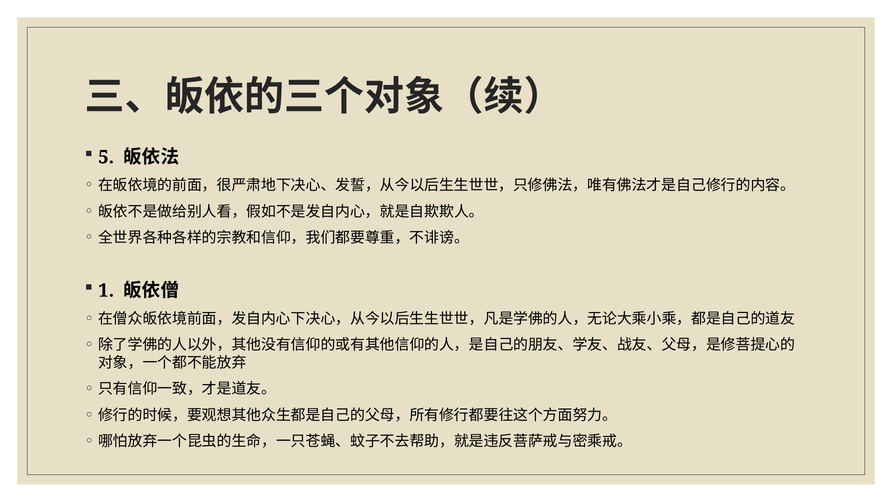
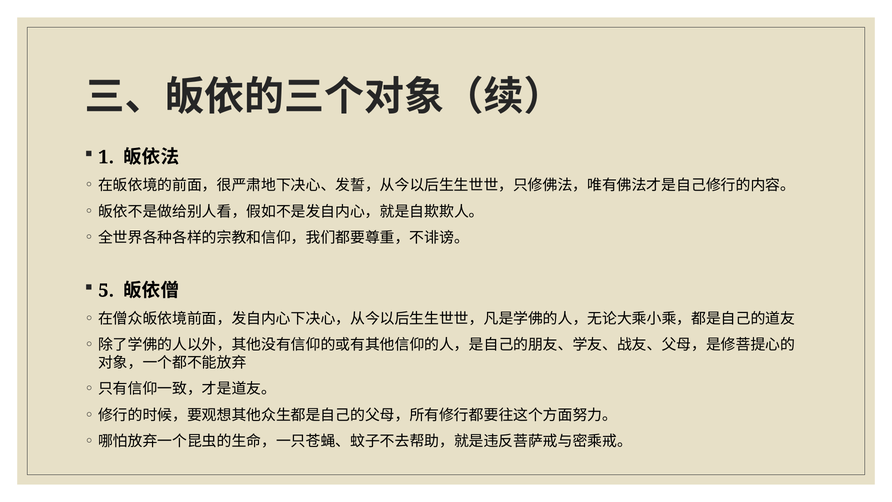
5: 5 -> 1 (106, 157)
1: 1 -> 5 (106, 290)
